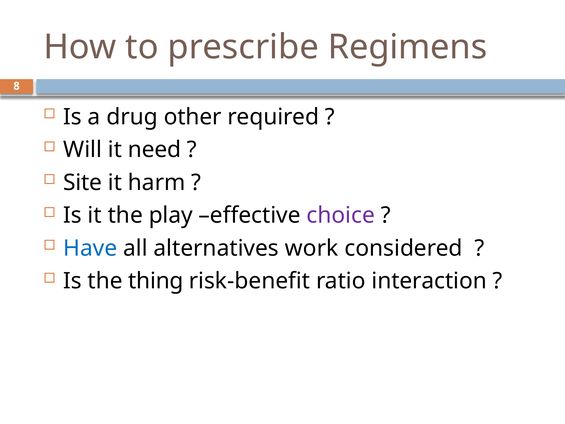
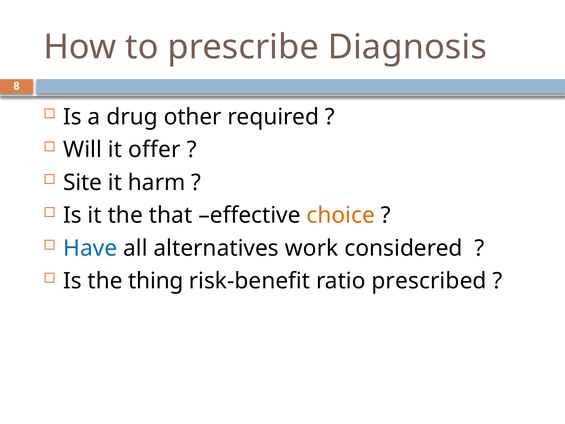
Regimens: Regimens -> Diagnosis (407, 47)
need: need -> offer (154, 150)
play: play -> that (171, 215)
choice colour: purple -> orange (341, 215)
interaction: interaction -> prescribed (429, 281)
